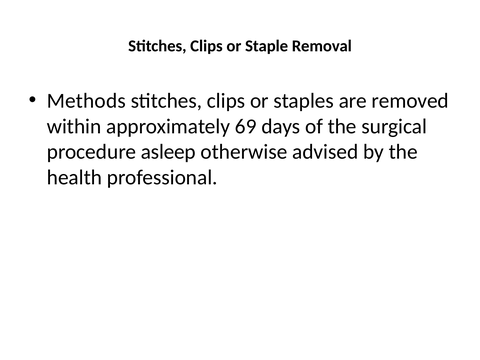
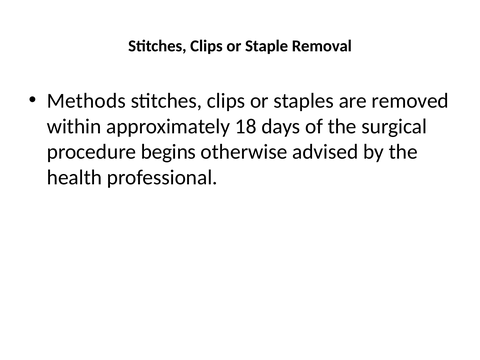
69: 69 -> 18 (246, 126)
asleep: asleep -> begins (168, 152)
